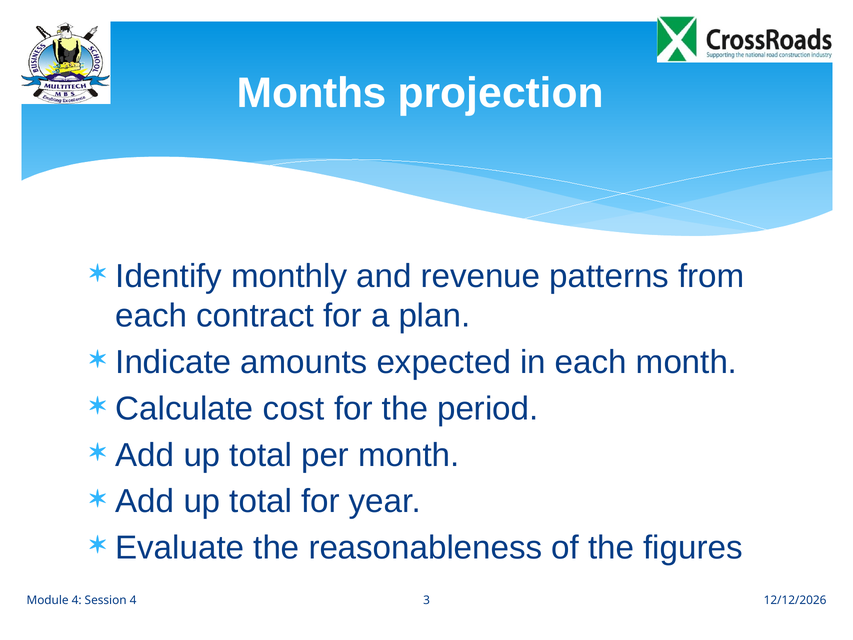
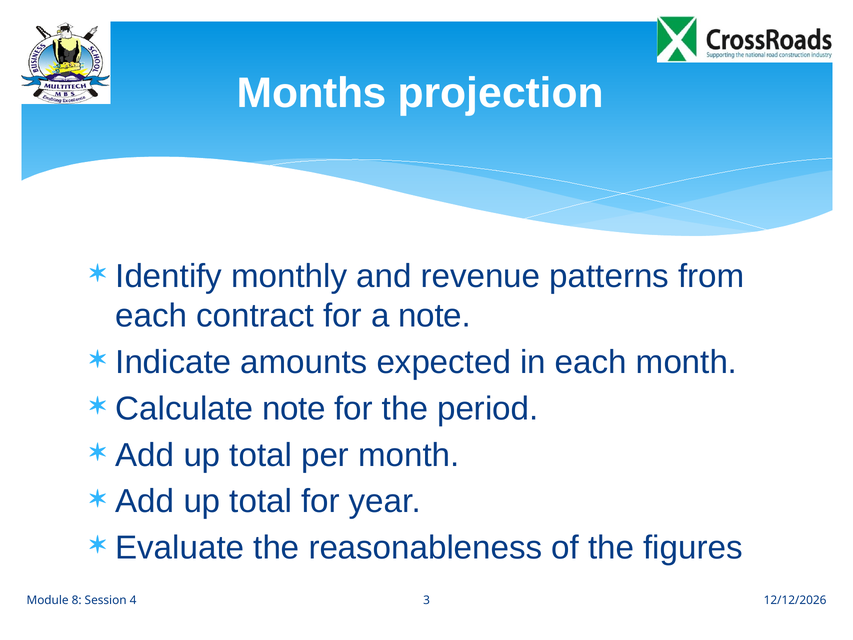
a plan: plan -> note (435, 316)
Calculate cost: cost -> note (294, 408)
Module 4: 4 -> 8 (77, 600)
